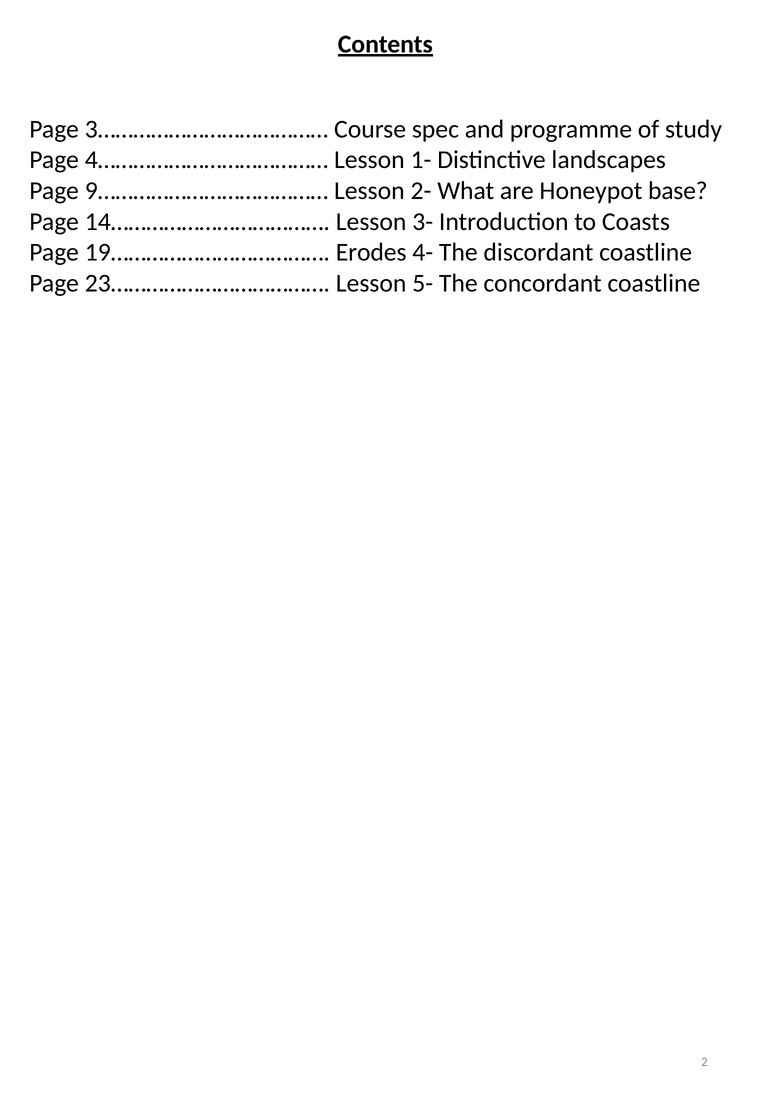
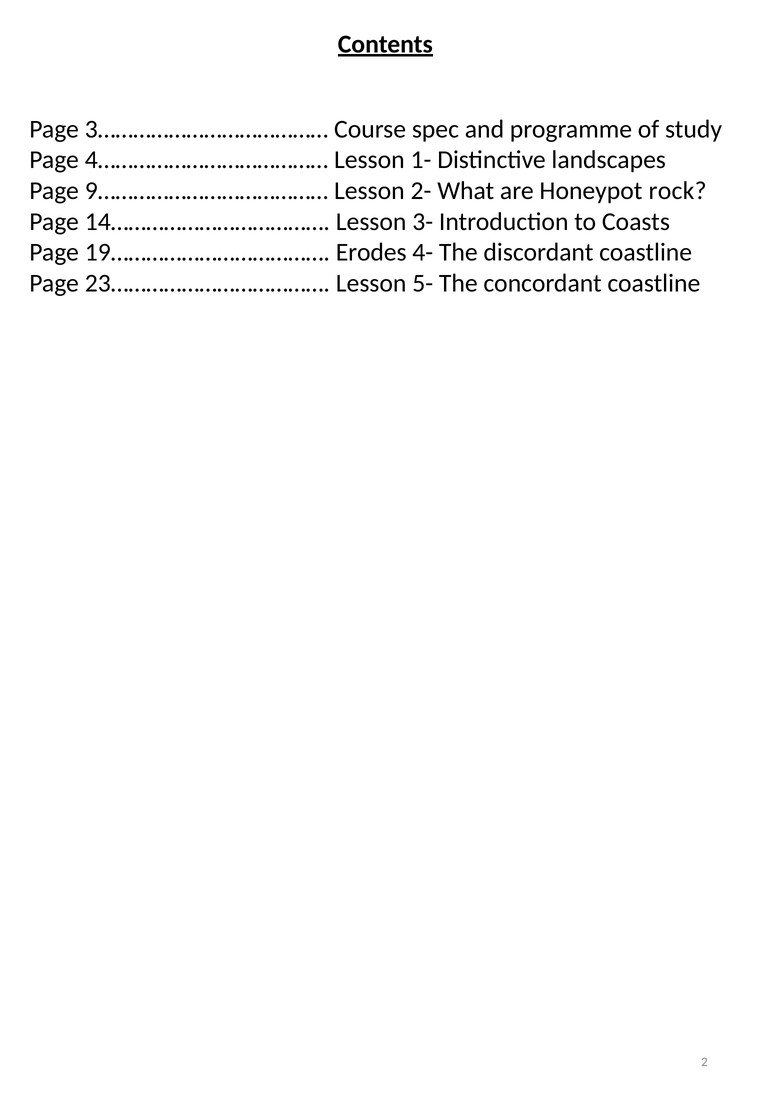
base: base -> rock (678, 191)
